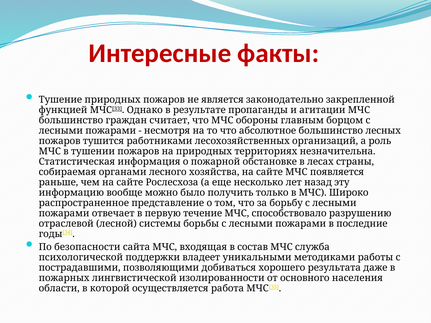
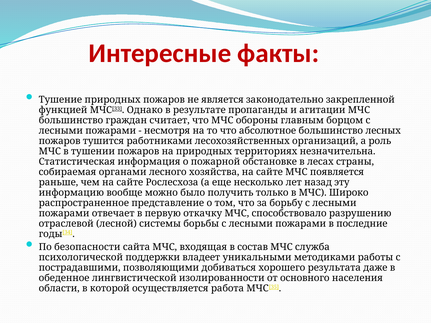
течение: течение -> откачку (203, 213)
пожарных: пожарных -> обеденное (64, 278)
